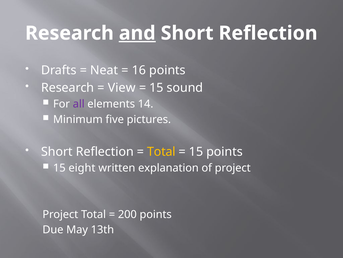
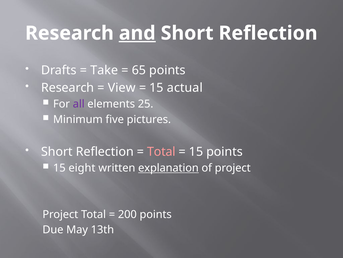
Neat: Neat -> Take (104, 70)
16: 16 -> 65 (139, 70)
sound: sound -> actual (185, 88)
14: 14 -> 25 (146, 104)
Total colour: yellow -> pink (161, 151)
explanation underline: none -> present (168, 168)
